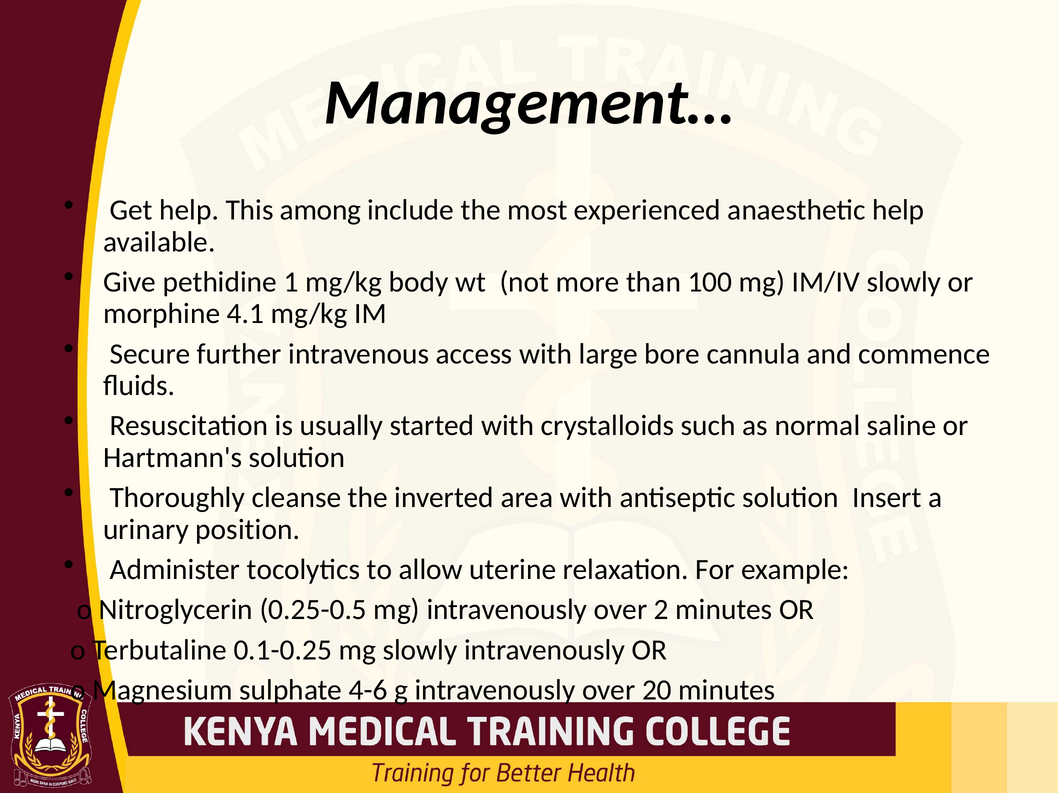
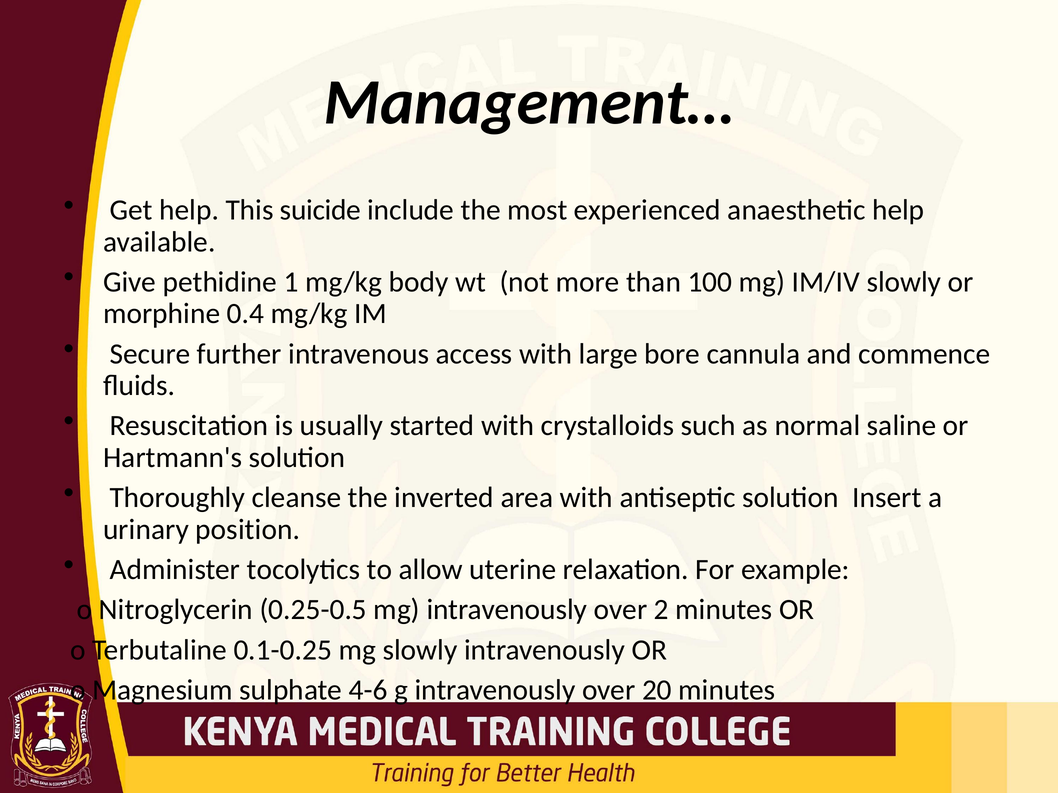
among: among -> suicide (320, 210)
4.1: 4.1 -> 0.4 (245, 314)
